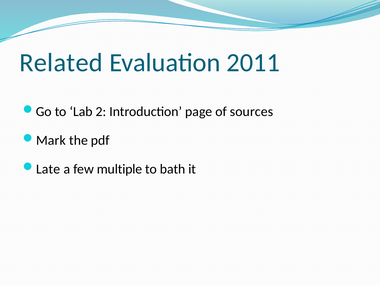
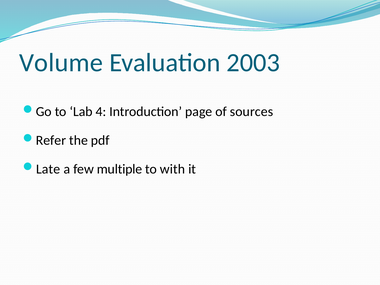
Related: Related -> Volume (61, 63)
2011: 2011 -> 2003 (253, 63)
2: 2 -> 4 (101, 112)
Mark: Mark -> Refer (51, 140)
bath: bath -> with (173, 169)
